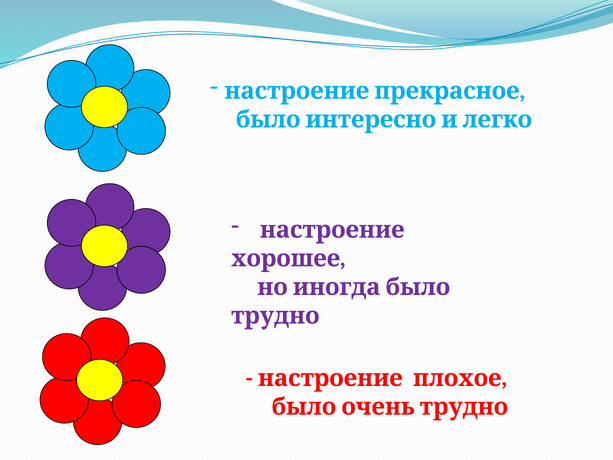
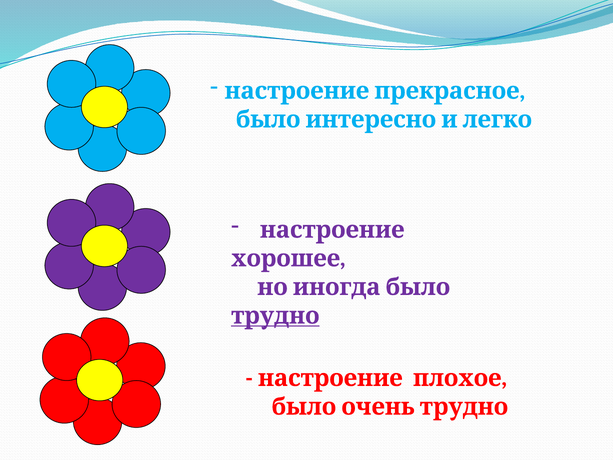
трудно underline: none -> present (275, 316)
